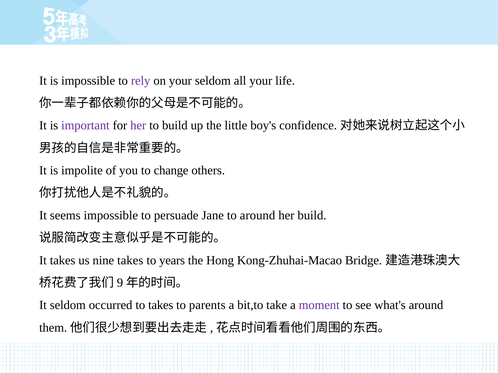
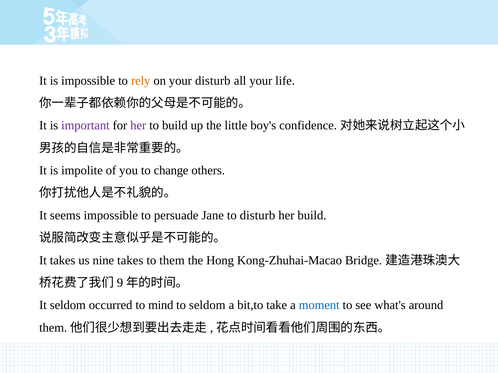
rely colour: purple -> orange (141, 80)
your seldom: seldom -> disturb (213, 80)
to around: around -> disturb (258, 215)
years: years -> them (172, 260)
to takes: takes -> mind (161, 305)
to parents: parents -> seldom (207, 305)
moment colour: purple -> blue (319, 305)
